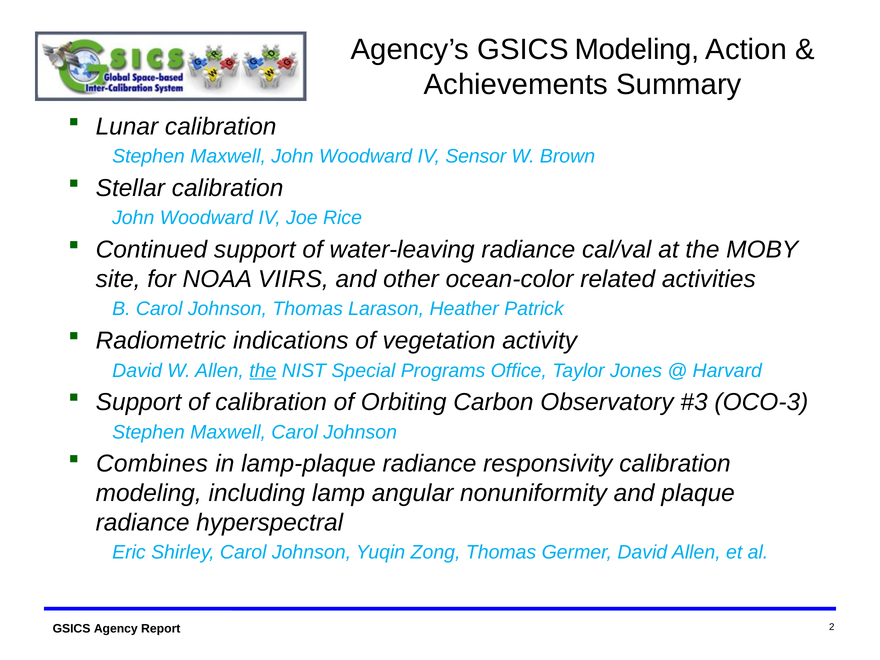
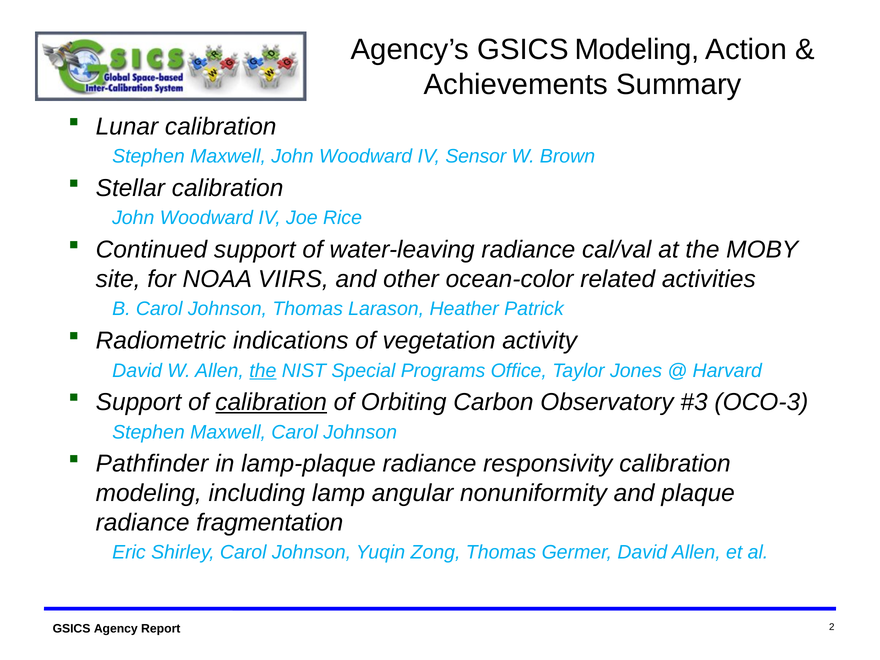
calibration underline: none -> present (271, 402)
Combines: Combines -> Pathfinder (152, 464)
hyperspectral: hyperspectral -> fragmentation (270, 522)
